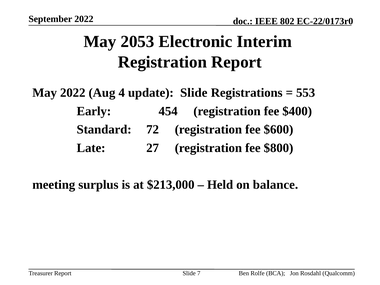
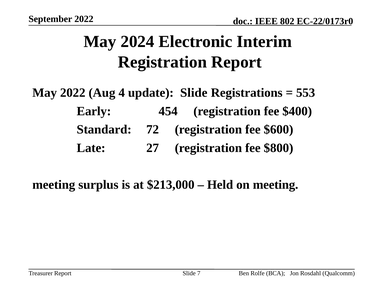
2053: 2053 -> 2024 (137, 42)
on balance: balance -> meeting (276, 185)
